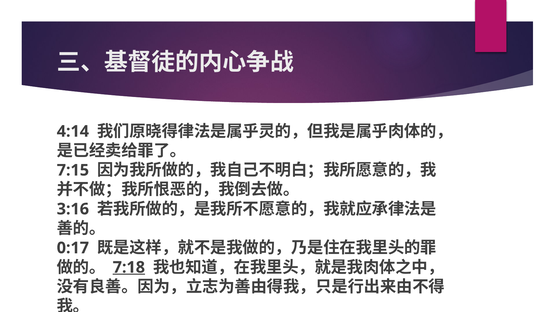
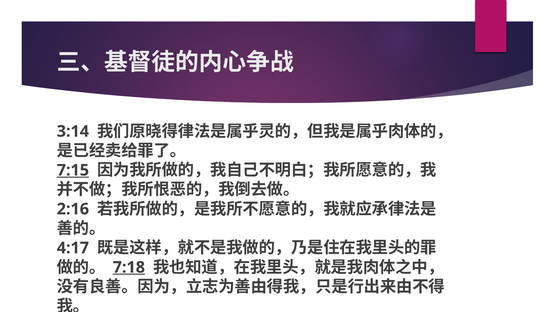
4:14: 4:14 -> 3:14 (73, 131)
7:15 underline: none -> present (73, 170)
3:16: 3:16 -> 2:16 (73, 209)
0:17: 0:17 -> 4:17 (73, 248)
